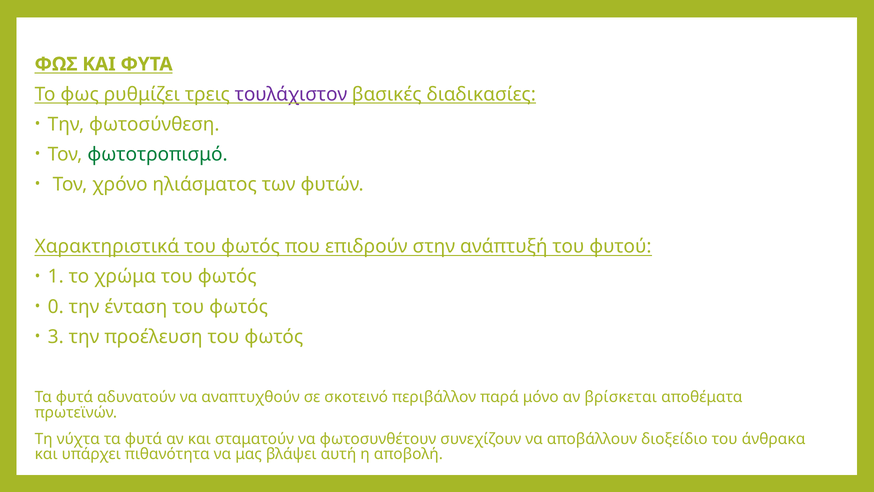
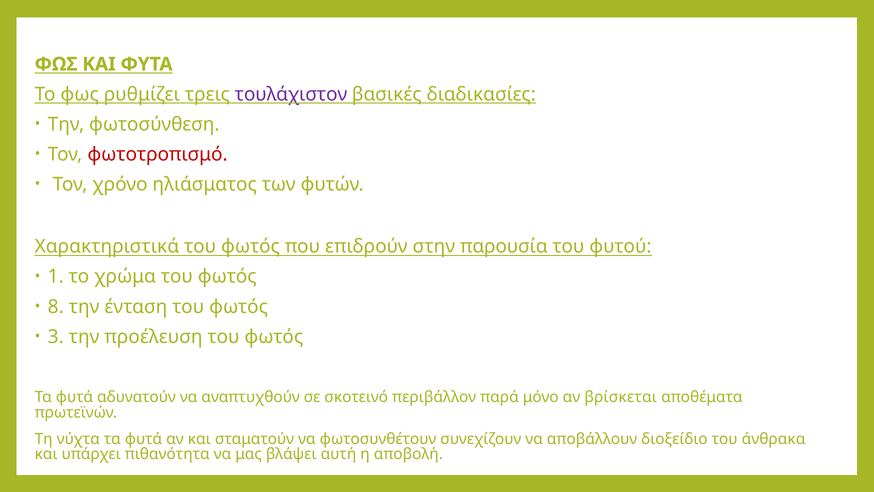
φωτοτροπισμό colour: green -> red (158, 154)
ανάπτυξή: ανάπτυξή -> παρουσία (504, 246)
0: 0 -> 8 (56, 306)
